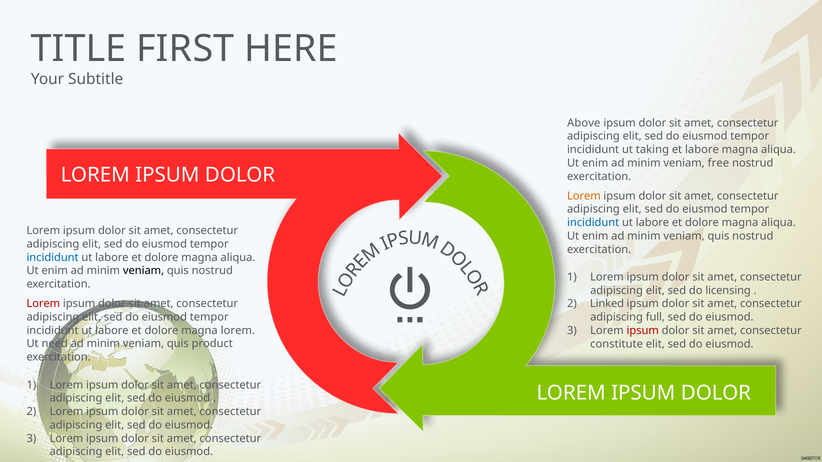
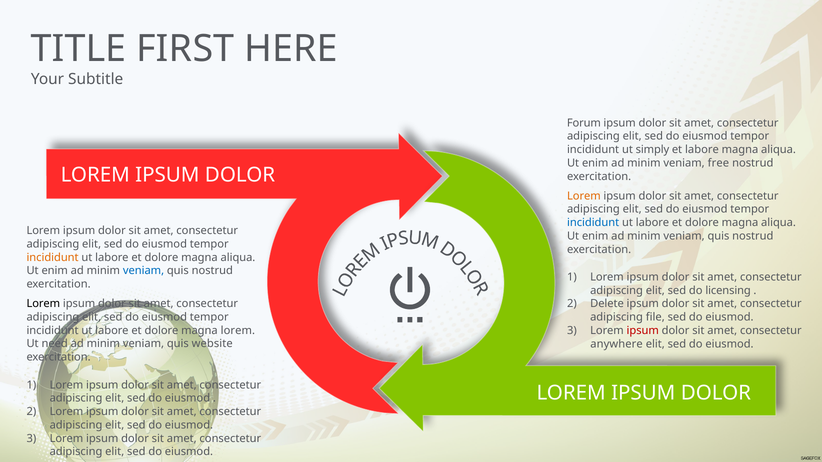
Above: Above -> Forum (584, 123)
taking: taking -> simply (652, 150)
incididunt colour: blue -> orange (53, 258)
veniam colour: black -> blue (144, 271)
Lorem colour: red -> black (43, 304)
Linked: Linked -> Delete (607, 304)
full: full -> file (655, 317)
product: product -> website (212, 344)
constitute: constitute -> anywhere (617, 344)
